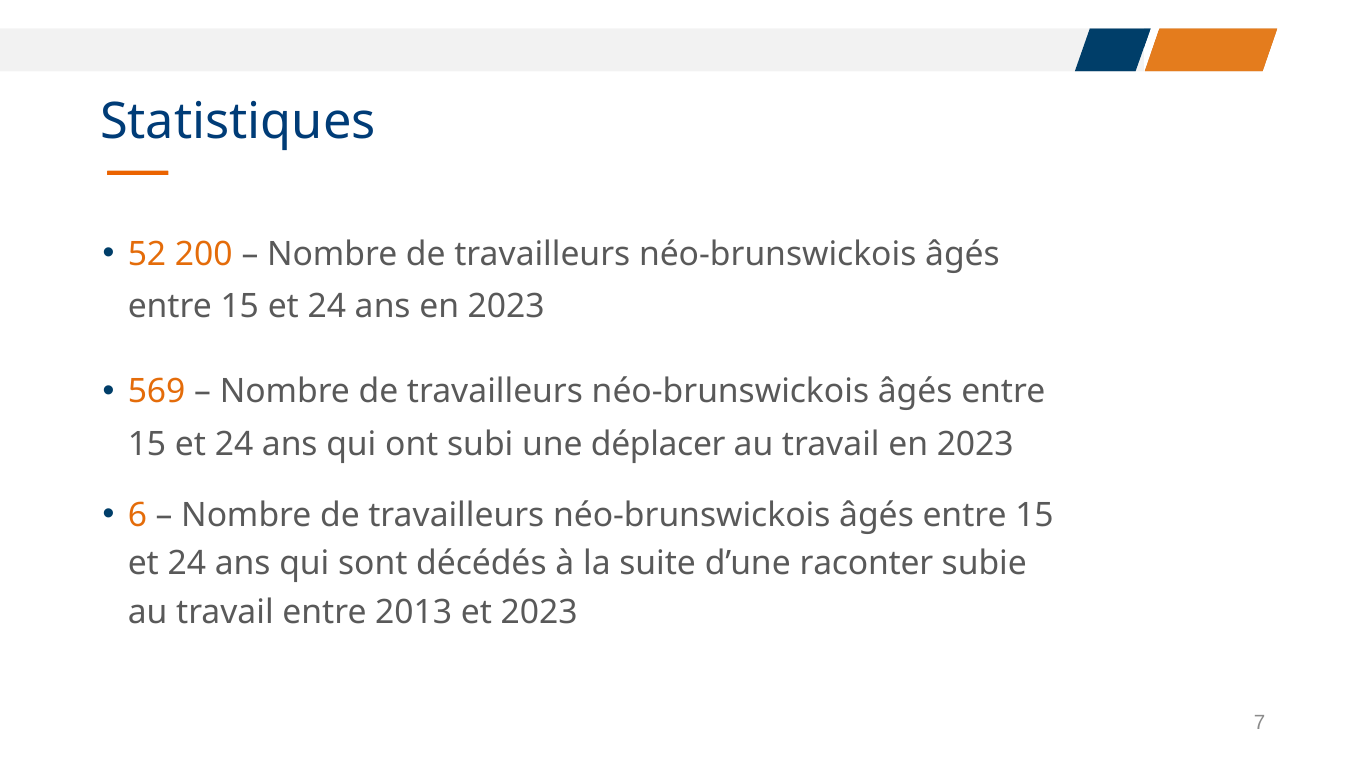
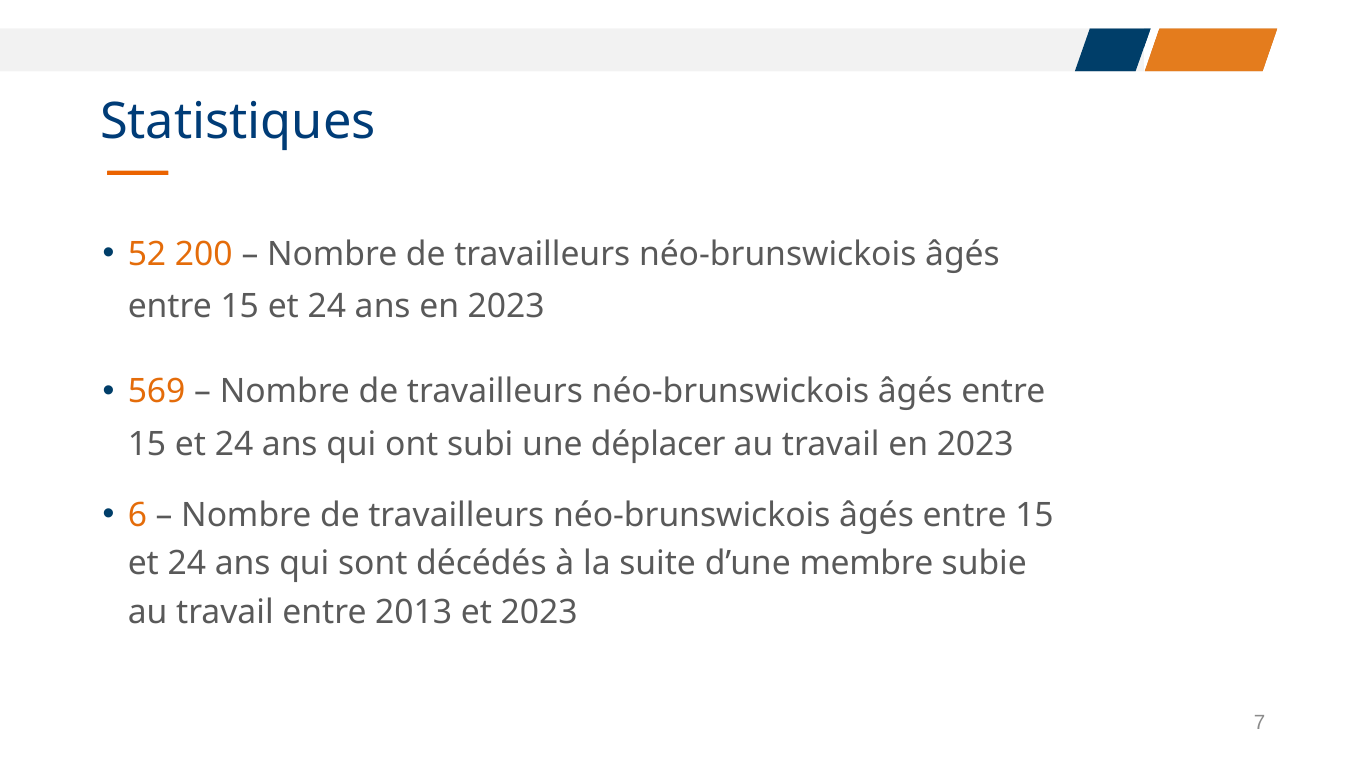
raconter: raconter -> membre (866, 564)
